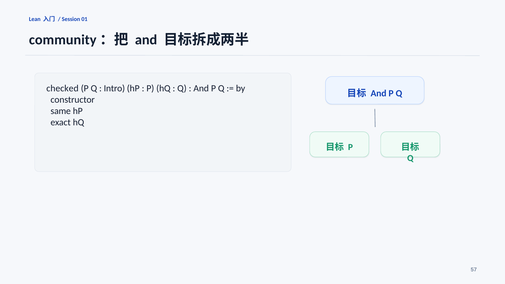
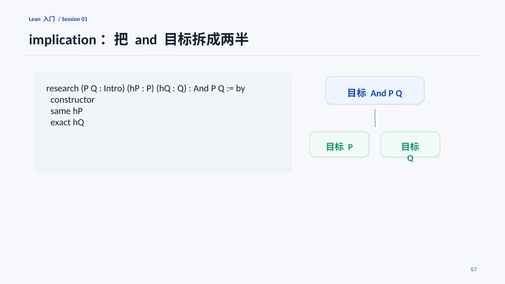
community: community -> implication (63, 40)
checked: checked -> research (63, 88)
